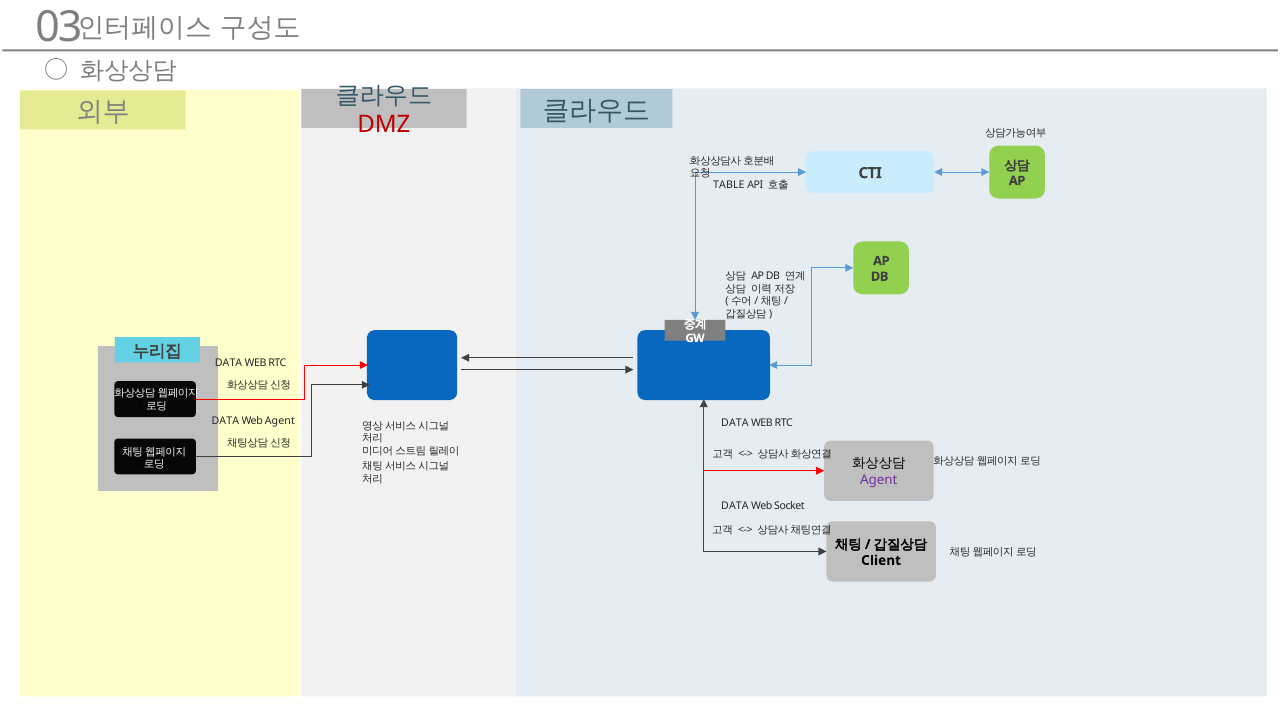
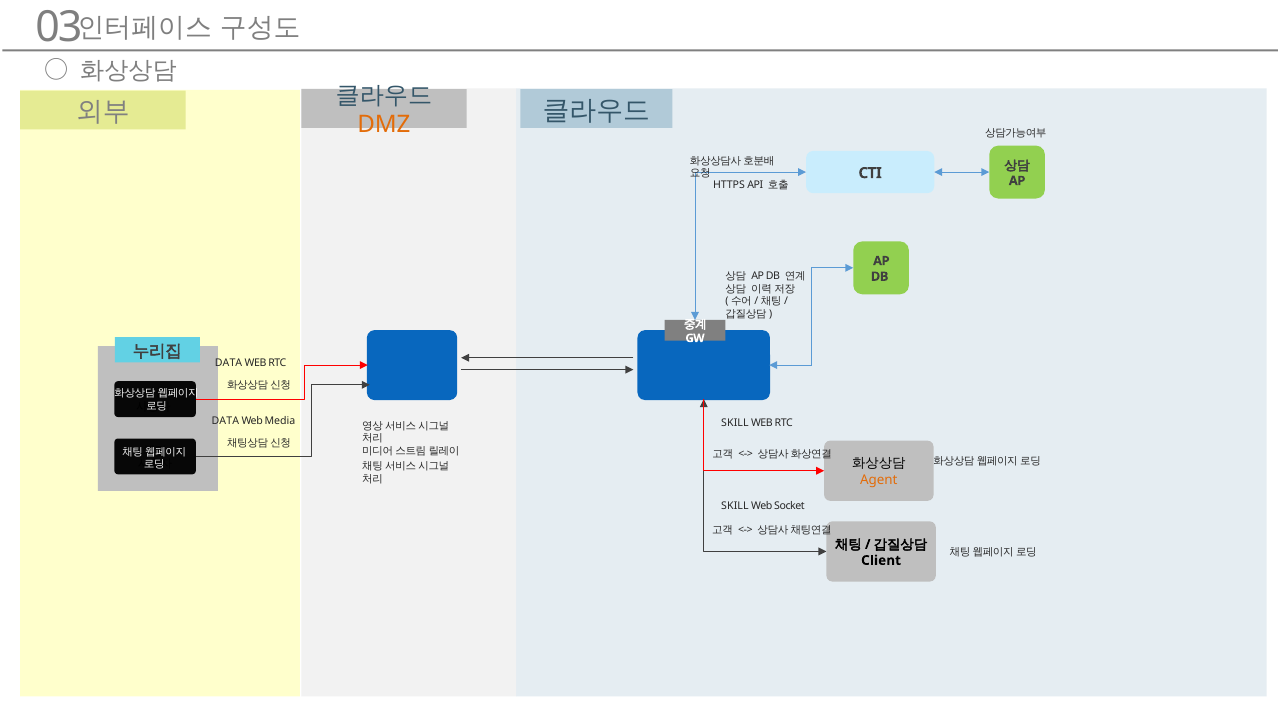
DMZ colour: red -> orange (384, 125)
TABLE: TABLE -> HTTPS (729, 185)
Web Agent: Agent -> Media (280, 421)
DATA: DATA -> SKILL (735, 423)
Agent colour: purple -> orange (879, 480)
DATA: DATA -> SKILL (735, 506)
